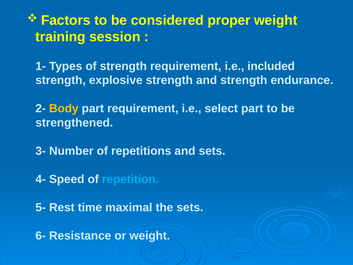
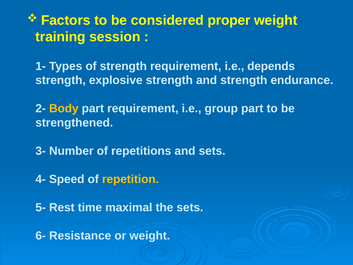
included: included -> depends (271, 66)
select: select -> group (221, 108)
repetition colour: light blue -> yellow (130, 179)
